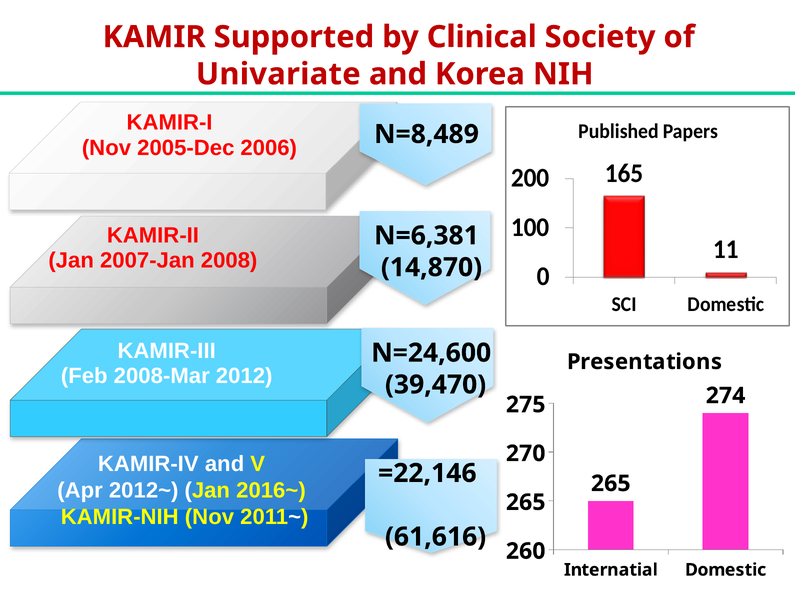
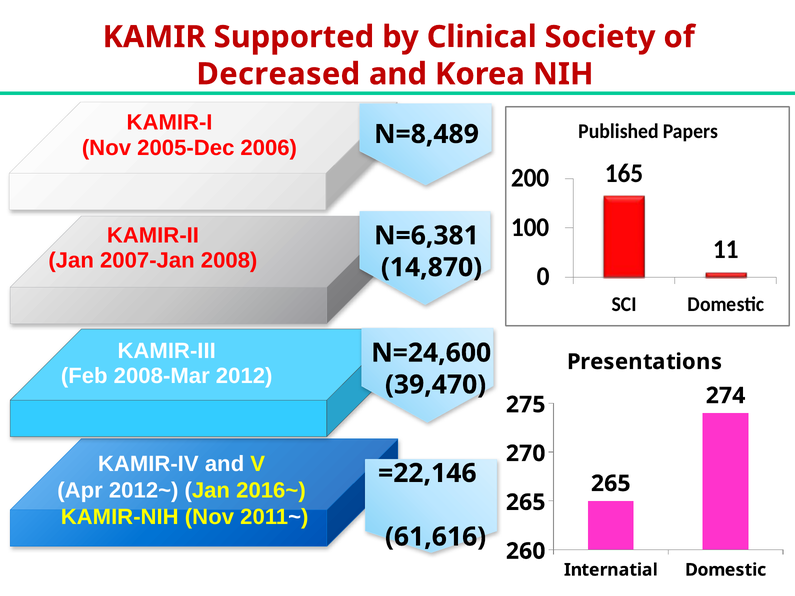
Univariate: Univariate -> Decreased (278, 74)
